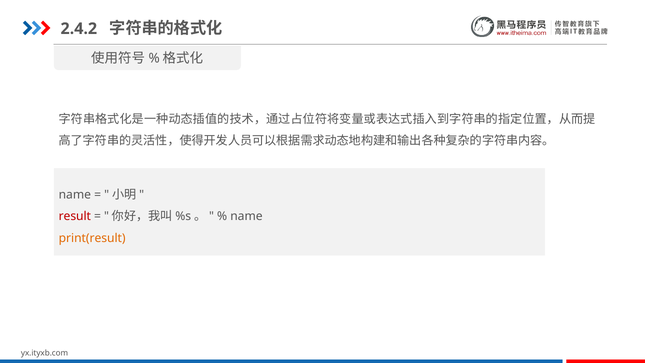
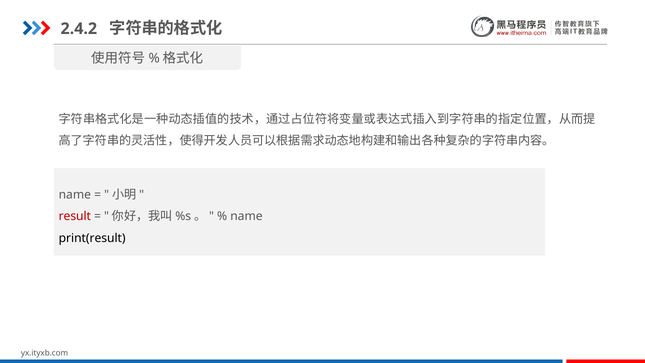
print(result colour: orange -> black (92, 238)
